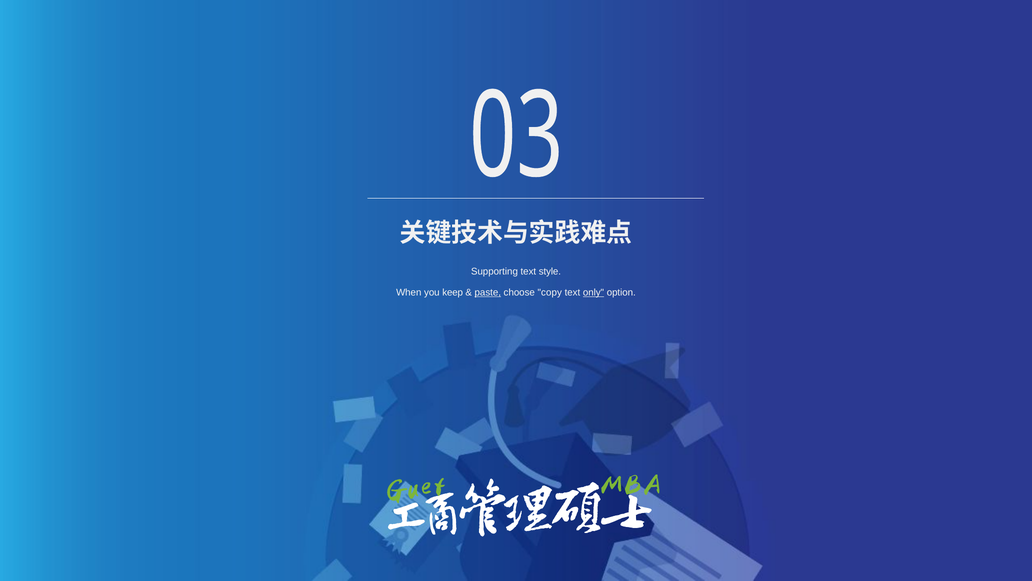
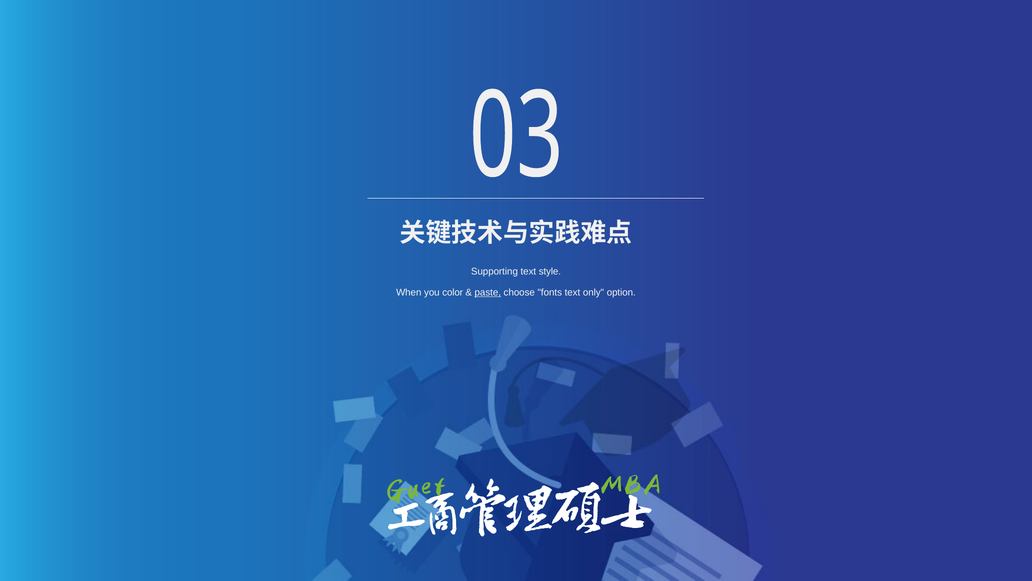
keep: keep -> color (453, 292)
copy: copy -> fonts (550, 292)
only underline: present -> none (593, 292)
